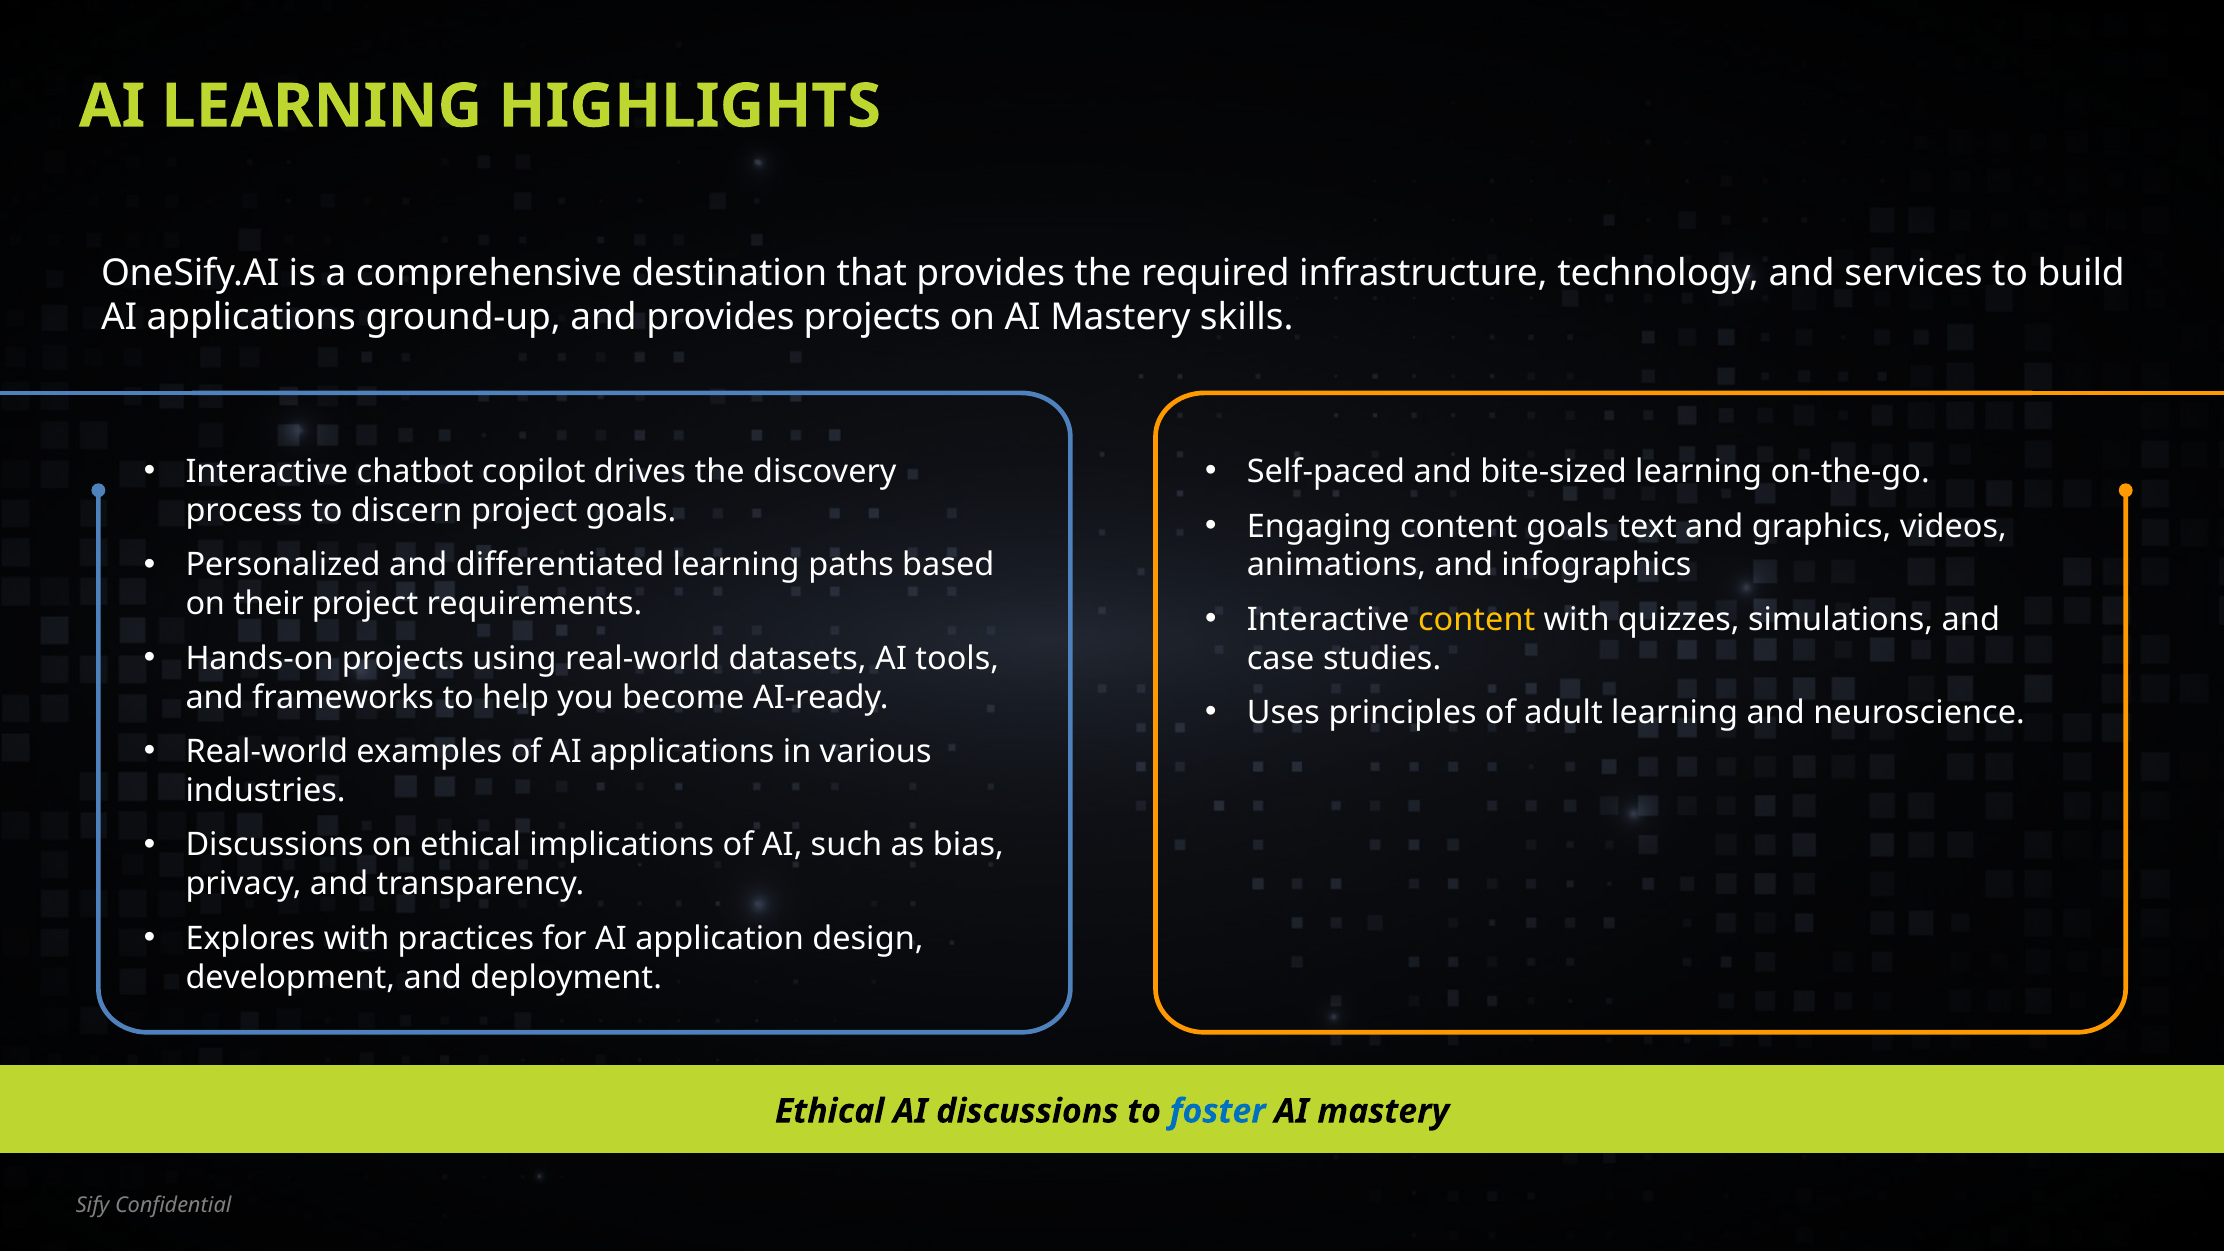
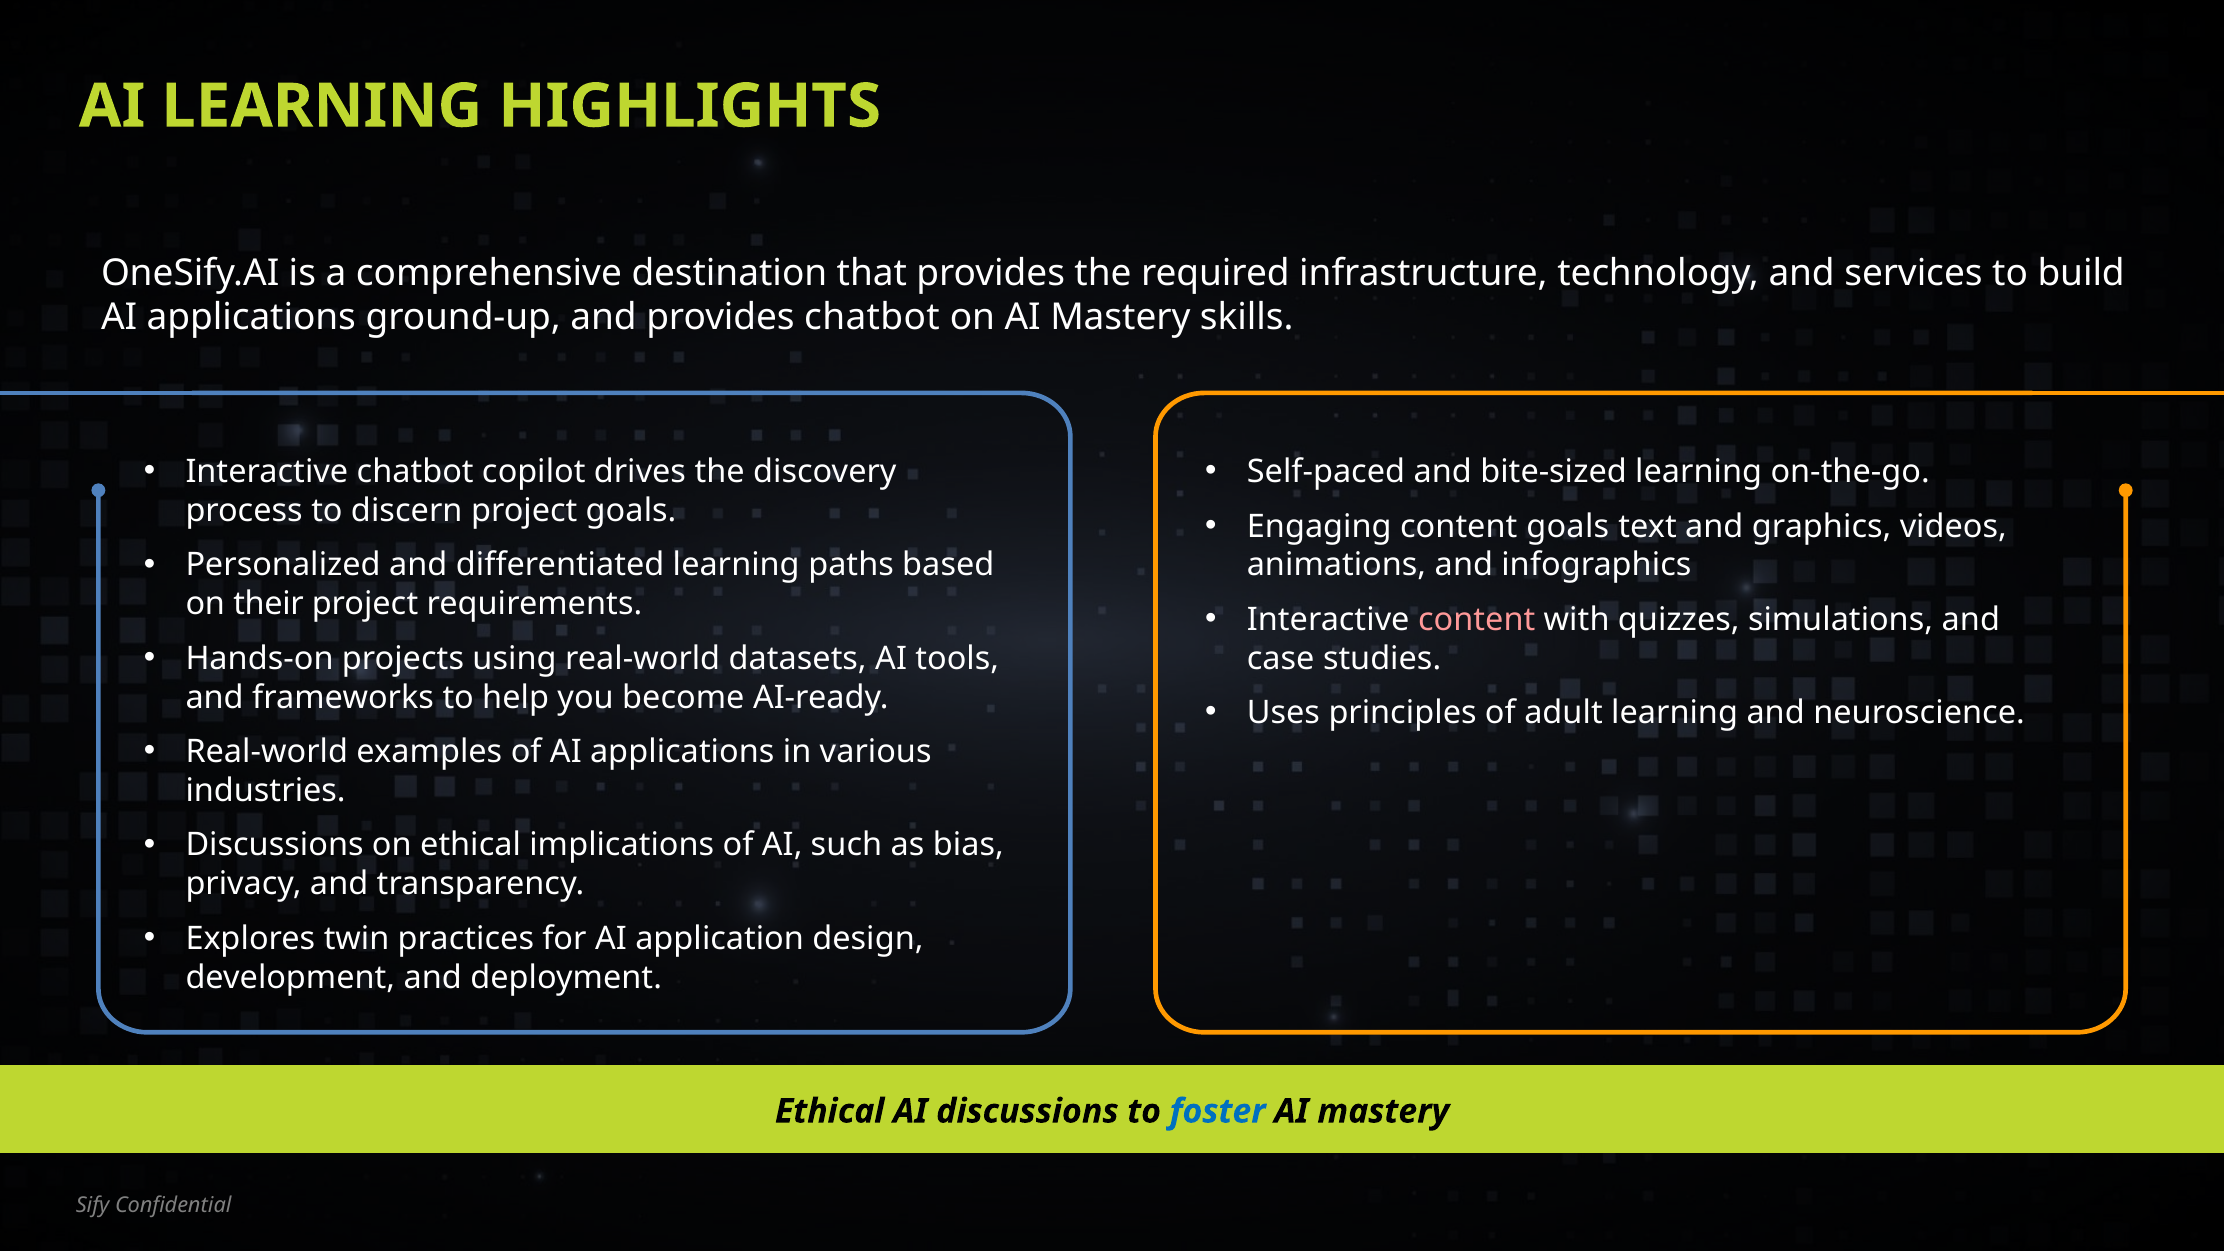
provides projects: projects -> chatbot (872, 318)
content colour: yellow -> pink (1477, 620)
Explores with: with -> twin (357, 939)
